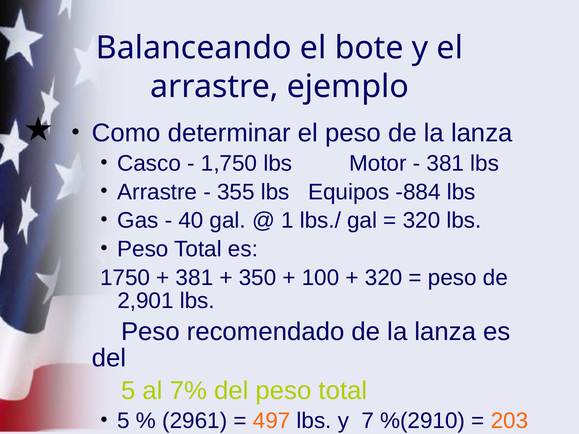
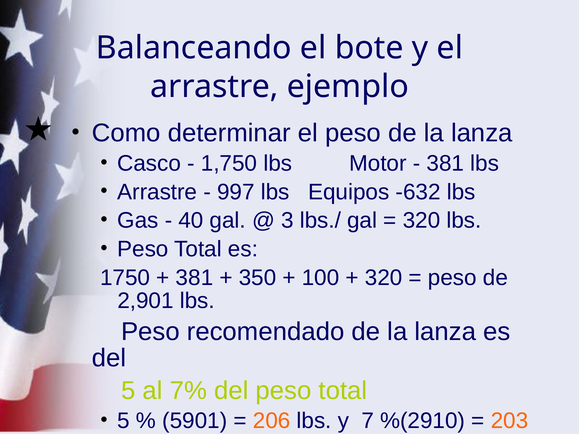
355: 355 -> 997 (236, 192)
-884: -884 -> -632 (418, 192)
1: 1 -> 3 (287, 221)
2961: 2961 -> 5901 (195, 421)
497: 497 -> 206 (272, 421)
